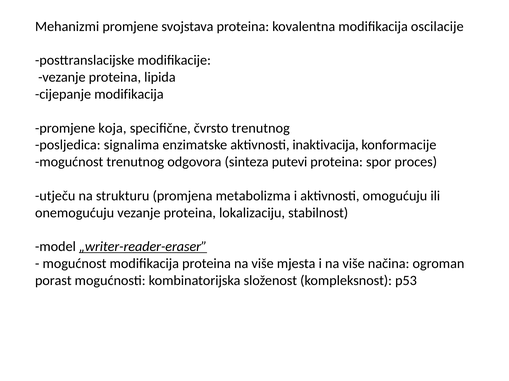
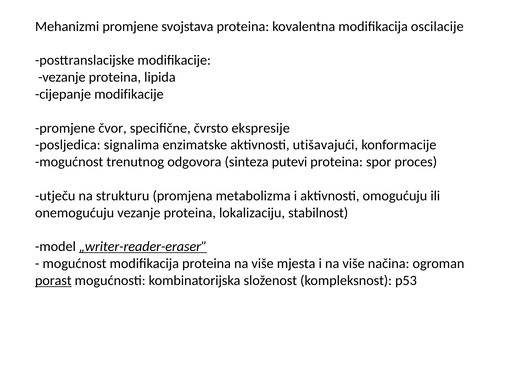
cijepanje modifikacija: modifikacija -> modifikacije (129, 94)
koja: koja -> čvor (112, 128)
čvrsto trenutnog: trenutnog -> ekspresije (261, 128)
inaktivacija: inaktivacija -> utišavajući (325, 145)
porast underline: none -> present (53, 281)
